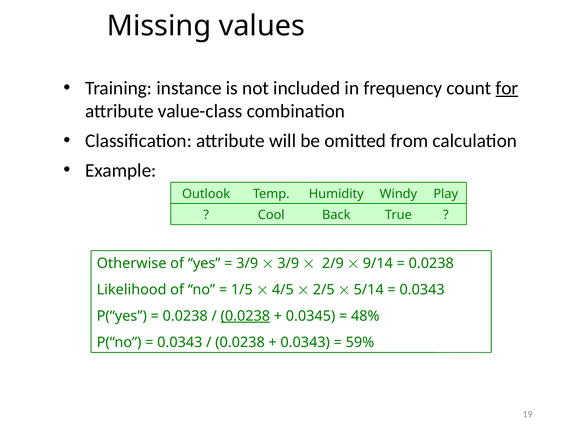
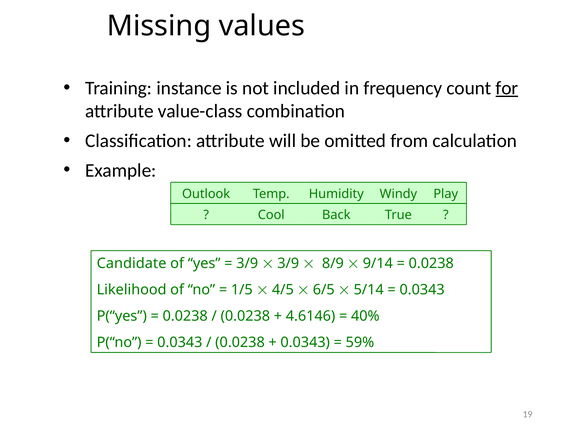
Otherwise: Otherwise -> Candidate (132, 263)
2/9: 2/9 -> 8/9 (333, 263)
2/5: 2/5 -> 6/5 (324, 289)
0.0238 underline: present -> none (245, 316)
0.0345: 0.0345 -> 4.6146 (311, 316)
48%: 48% -> 40% (365, 316)
